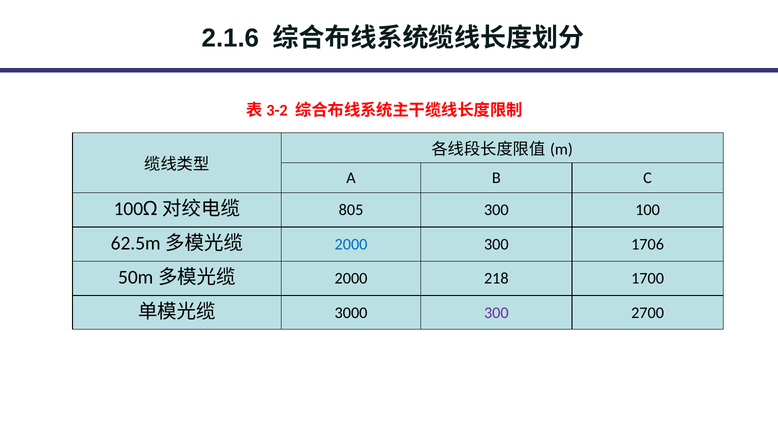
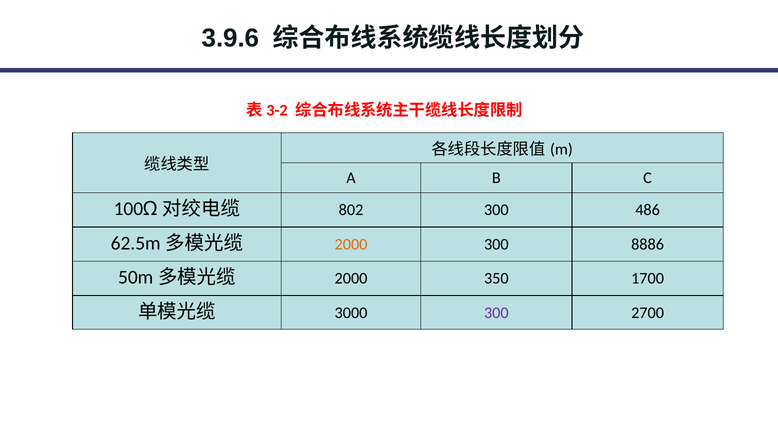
2.1.6: 2.1.6 -> 3.9.6 (231, 38)
805: 805 -> 802 (351, 210)
300 100: 100 -> 486 (648, 210)
2000 colour: blue -> orange (351, 244)
1706: 1706 -> 8886 (648, 244)
218: 218 -> 350 (496, 278)
